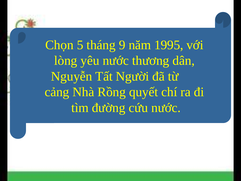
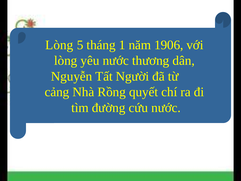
Chọn: Chọn -> Lòng (59, 45)
9: 9 -> 1 (122, 45)
1995: 1995 -> 1906 (169, 45)
